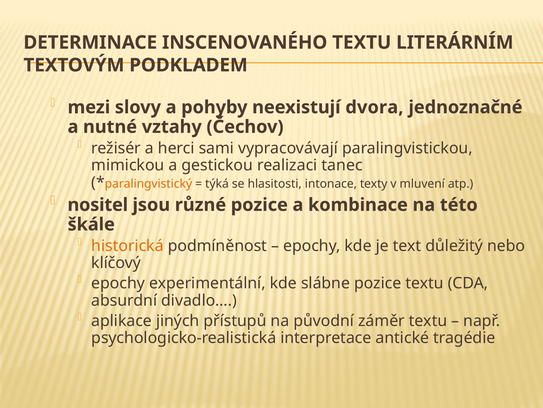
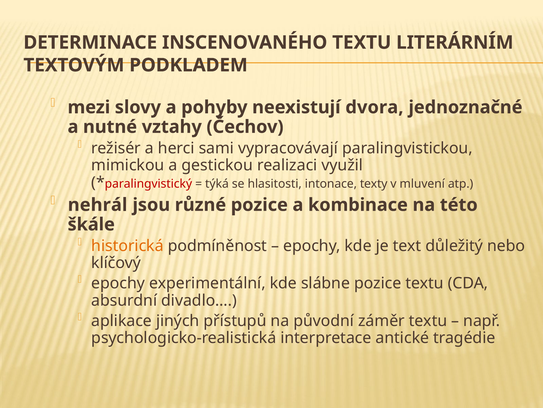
tanec: tanec -> využil (342, 165)
paralingvistický colour: orange -> red (148, 183)
nositel: nositel -> nehrál (98, 205)
